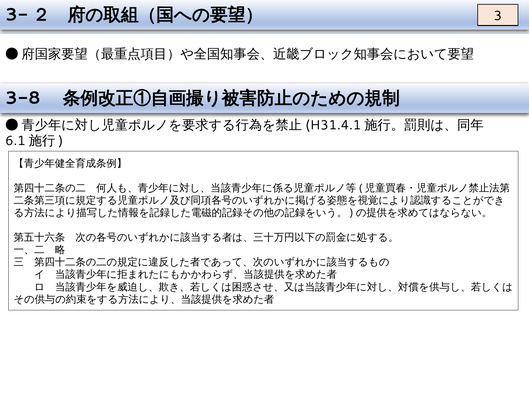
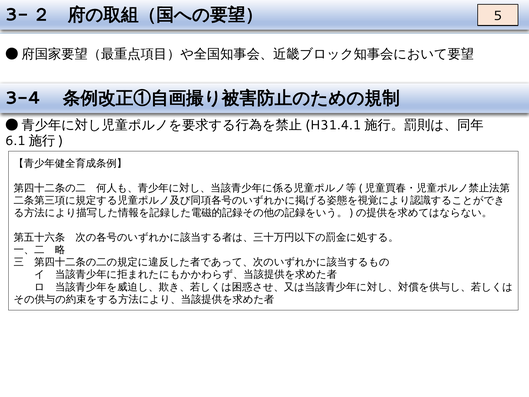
3: 3 -> 5 (498, 16)
3-8: 3-8 -> 3-4 (23, 98)
